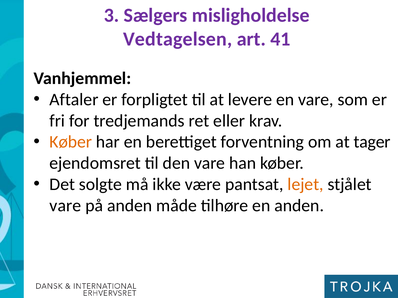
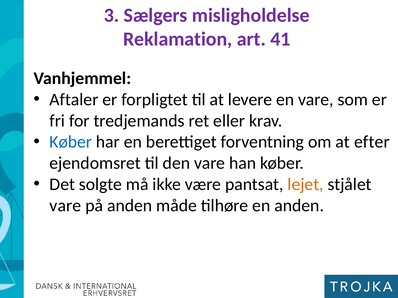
Vedtagelsen: Vedtagelsen -> Reklamation (178, 39)
Køber colour: orange -> blue (71, 142)
tager: tager -> efter (372, 142)
